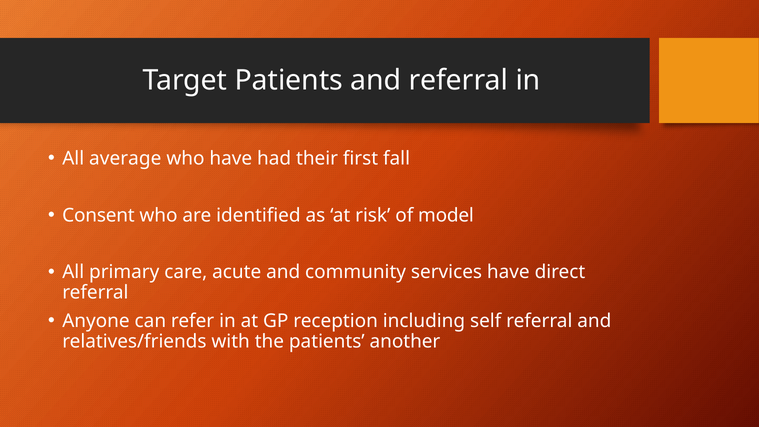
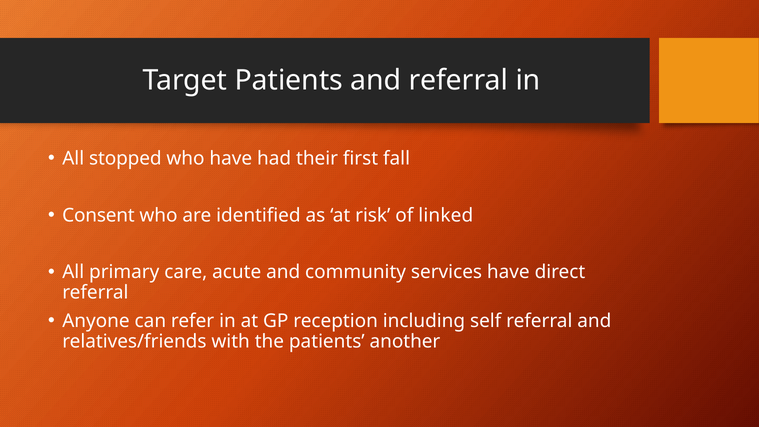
average: average -> stopped (125, 158)
model: model -> linked (446, 215)
